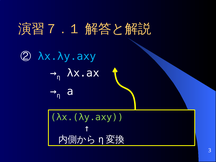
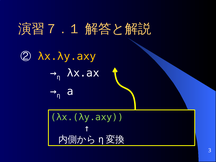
λx.λy.axy colour: light blue -> yellow (67, 56)
